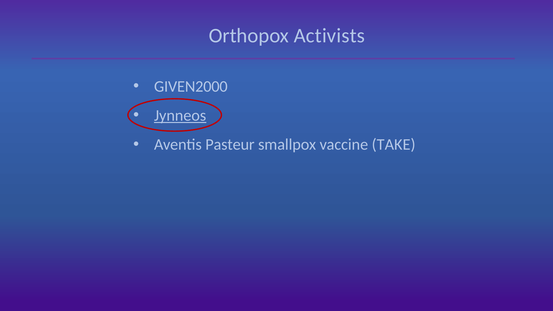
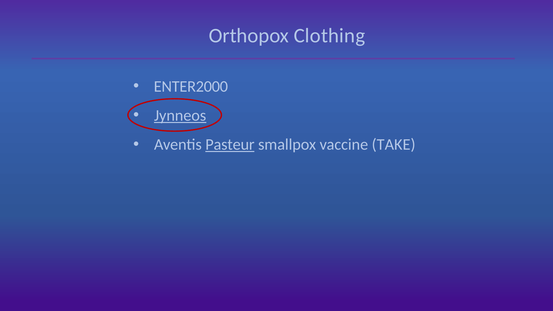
Activists: Activists -> Clothing (329, 36)
GIVEN2000: GIVEN2000 -> ENTER2000 (191, 86)
Pasteur underline: none -> present (230, 145)
